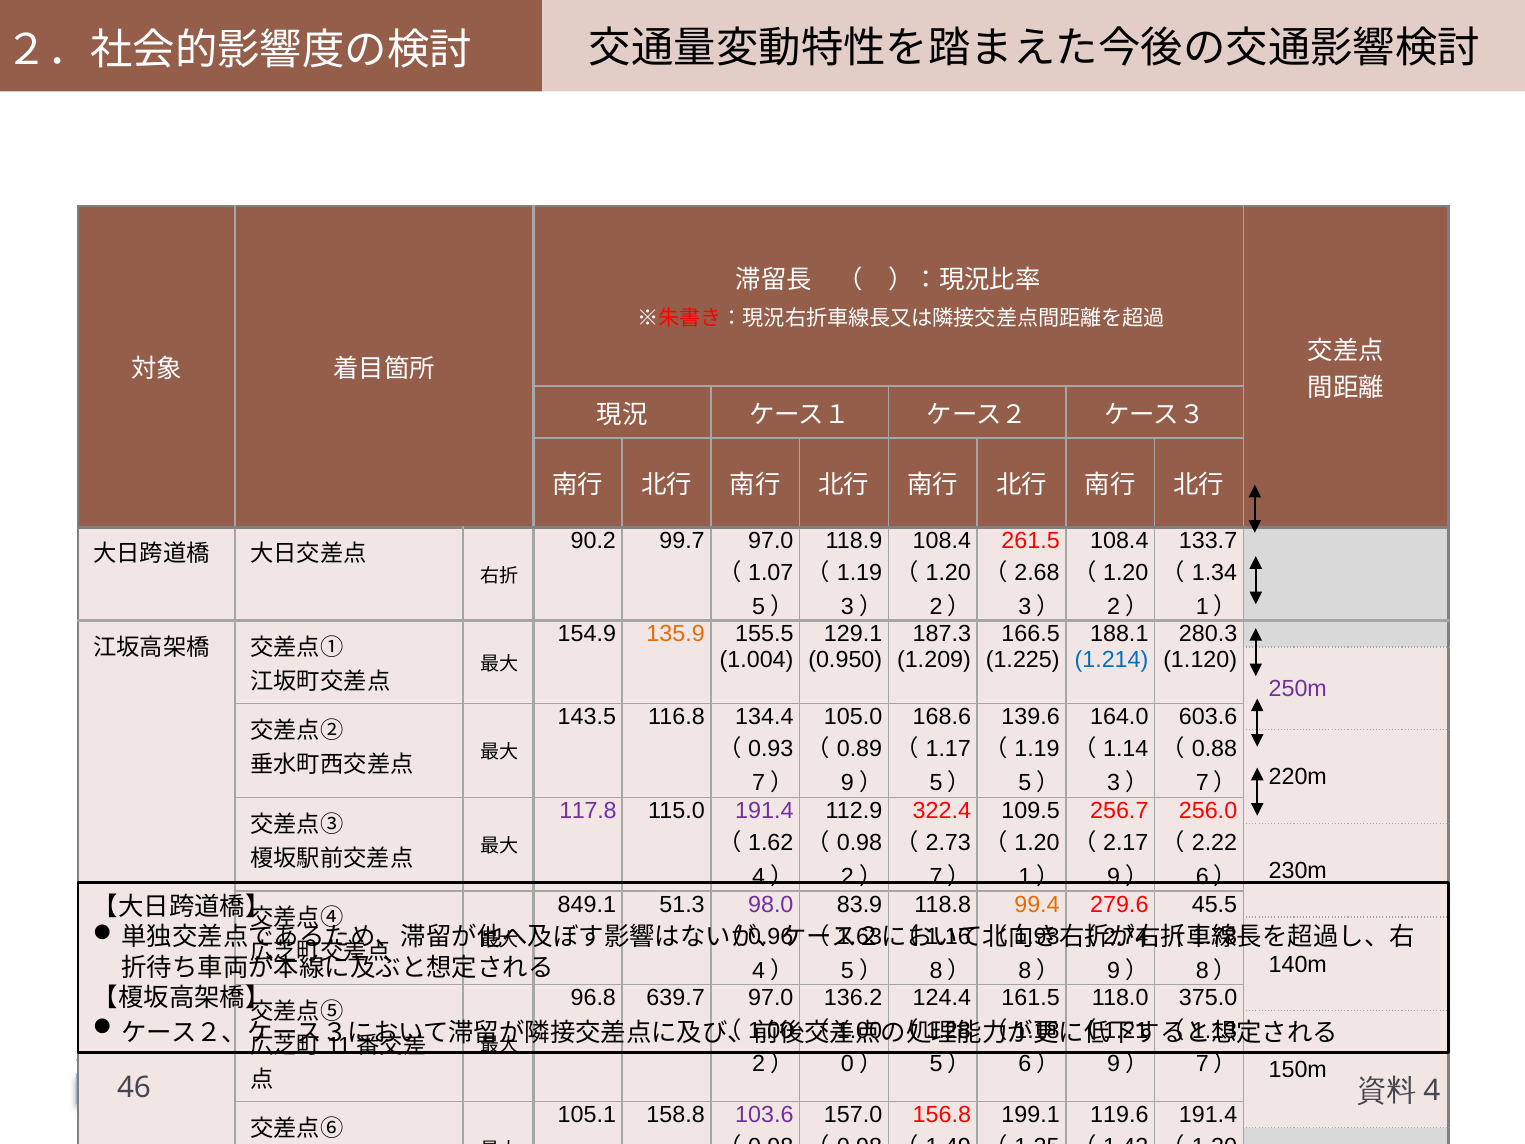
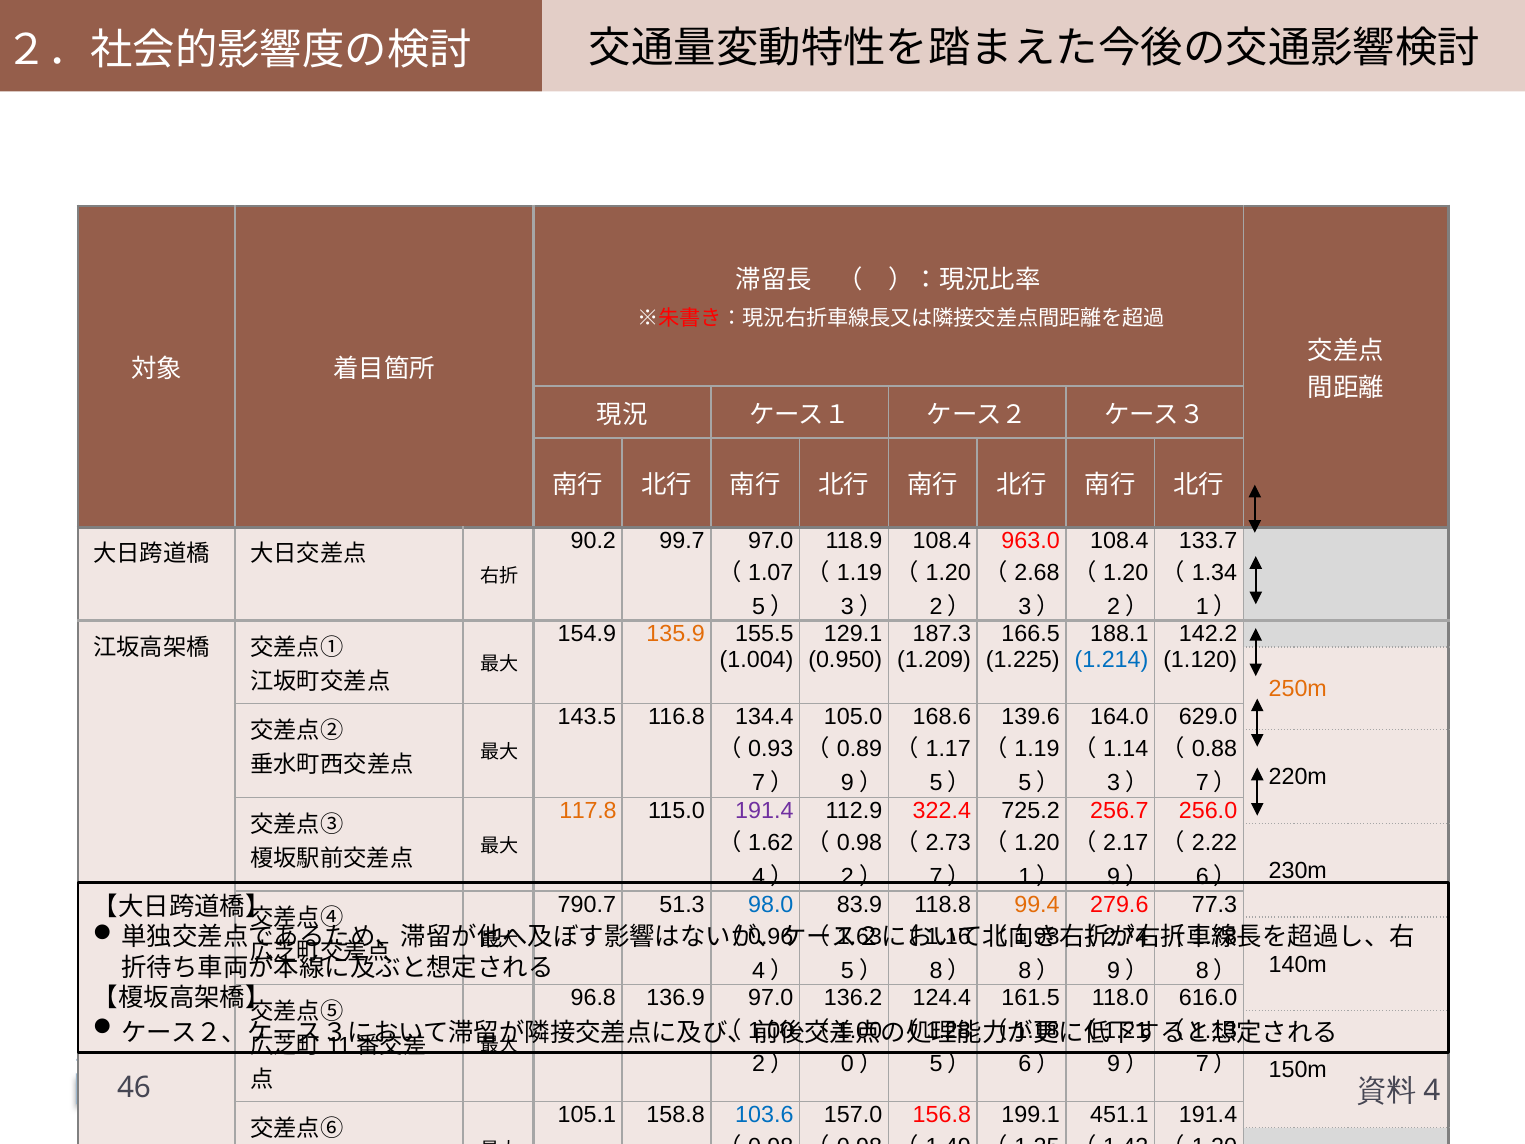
261.5: 261.5 -> 963.0 (1031, 540)
280.3: 280.3 -> 142.2 (1208, 634)
250m colour: purple -> orange (1298, 689)
603.6: 603.6 -> 629.0 (1208, 717)
117.8 colour: purple -> orange (588, 811)
109.5: 109.5 -> 725.2 (1031, 811)
849.1: 849.1 -> 790.7 (587, 904)
98.0 colour: purple -> blue (771, 904)
45.5: 45.5 -> 77.3 (1214, 904)
639.7: 639.7 -> 136.9 (676, 998)
375.0: 375.0 -> 616.0 (1208, 998)
103.6 colour: purple -> blue (764, 1115)
119.6: 119.6 -> 451.1 (1119, 1115)
